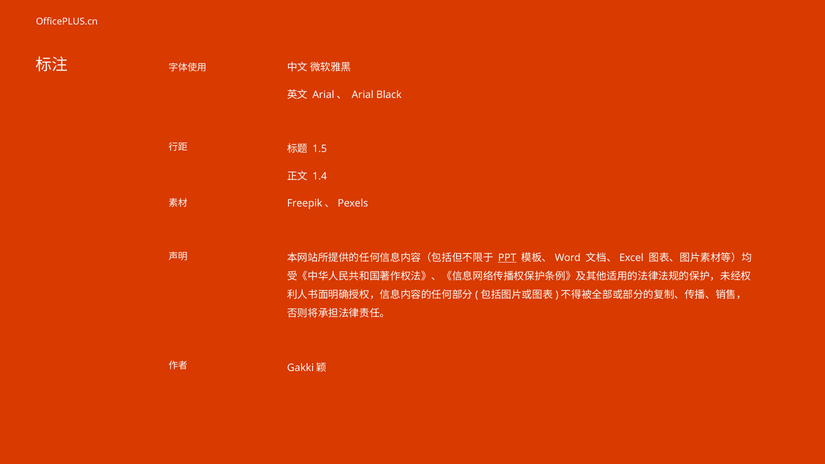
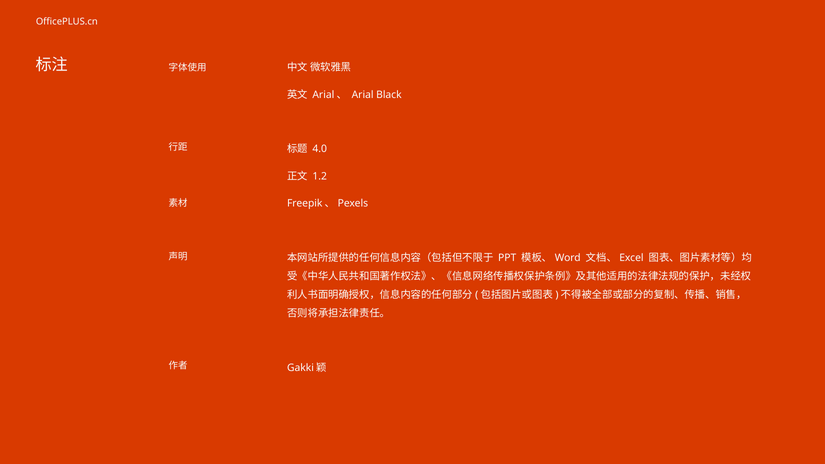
1.5: 1.5 -> 4.0 (320, 149)
1.4: 1.4 -> 1.2 (320, 176)
PPT underline: present -> none (507, 258)
